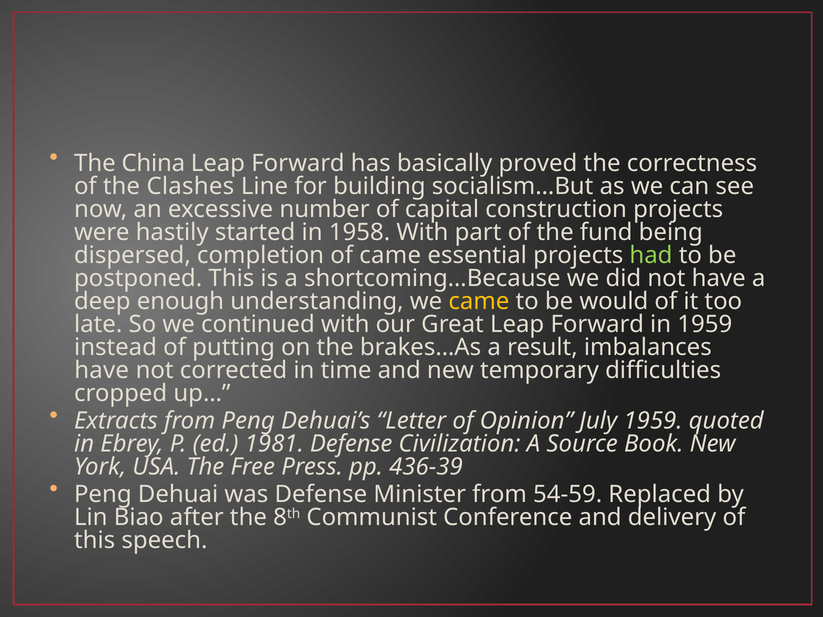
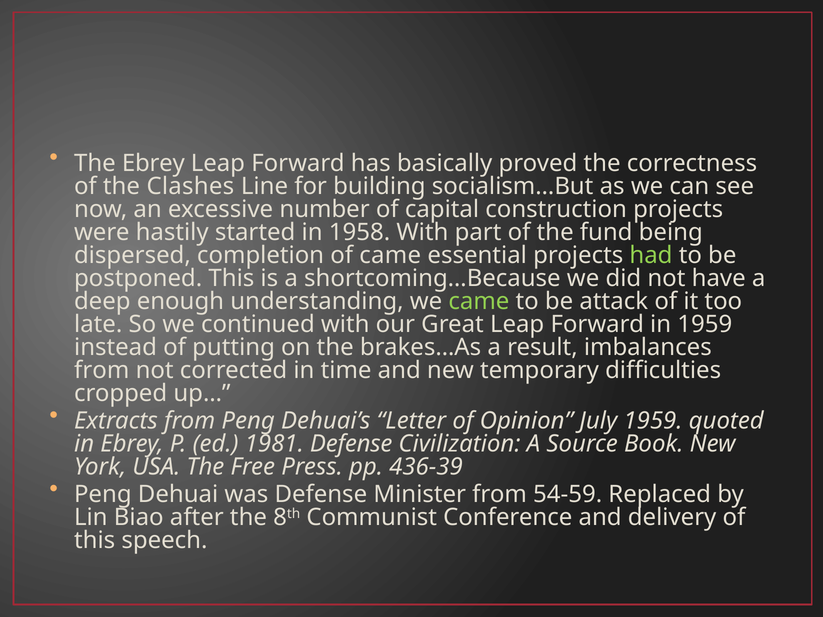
The China: China -> Ebrey (153, 163)
came colour: yellow -> light green (479, 301)
would: would -> attack (614, 301)
have: have -> from (102, 371)
